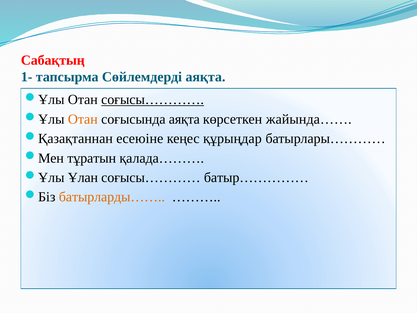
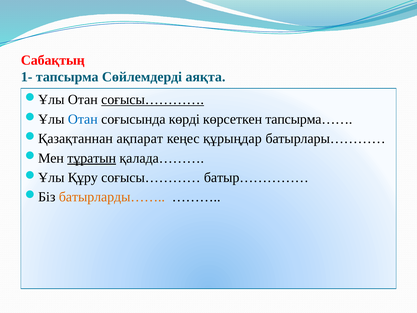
Отан colour: orange -> blue (83, 119)
соғысында аяқта: аяқта -> көрді (184, 119)
жайында……: жайында…… -> тапсырма…… (309, 119)
есеюіне: есеюіне -> ақпарат (140, 139)
тұратын underline: none -> present (92, 158)
Ұлан: Ұлан -> Құру (83, 177)
